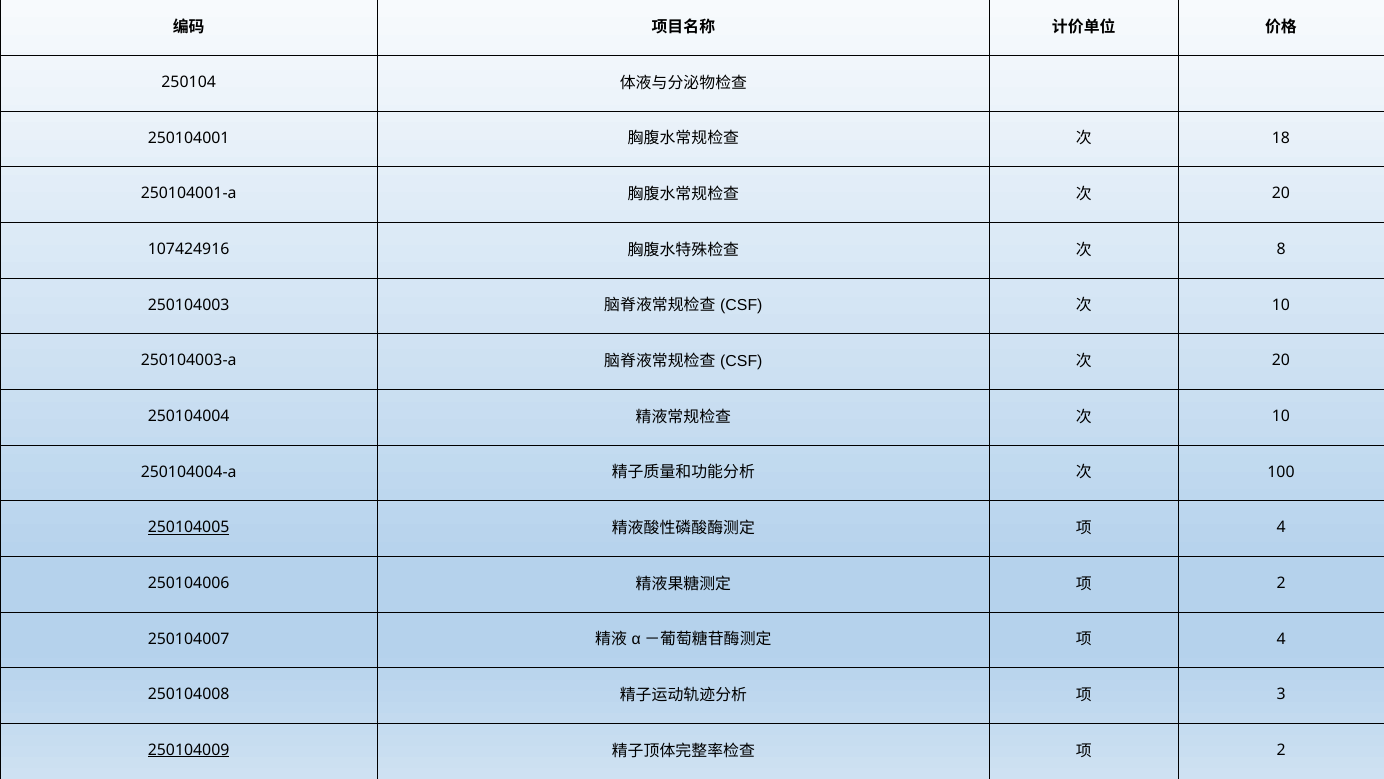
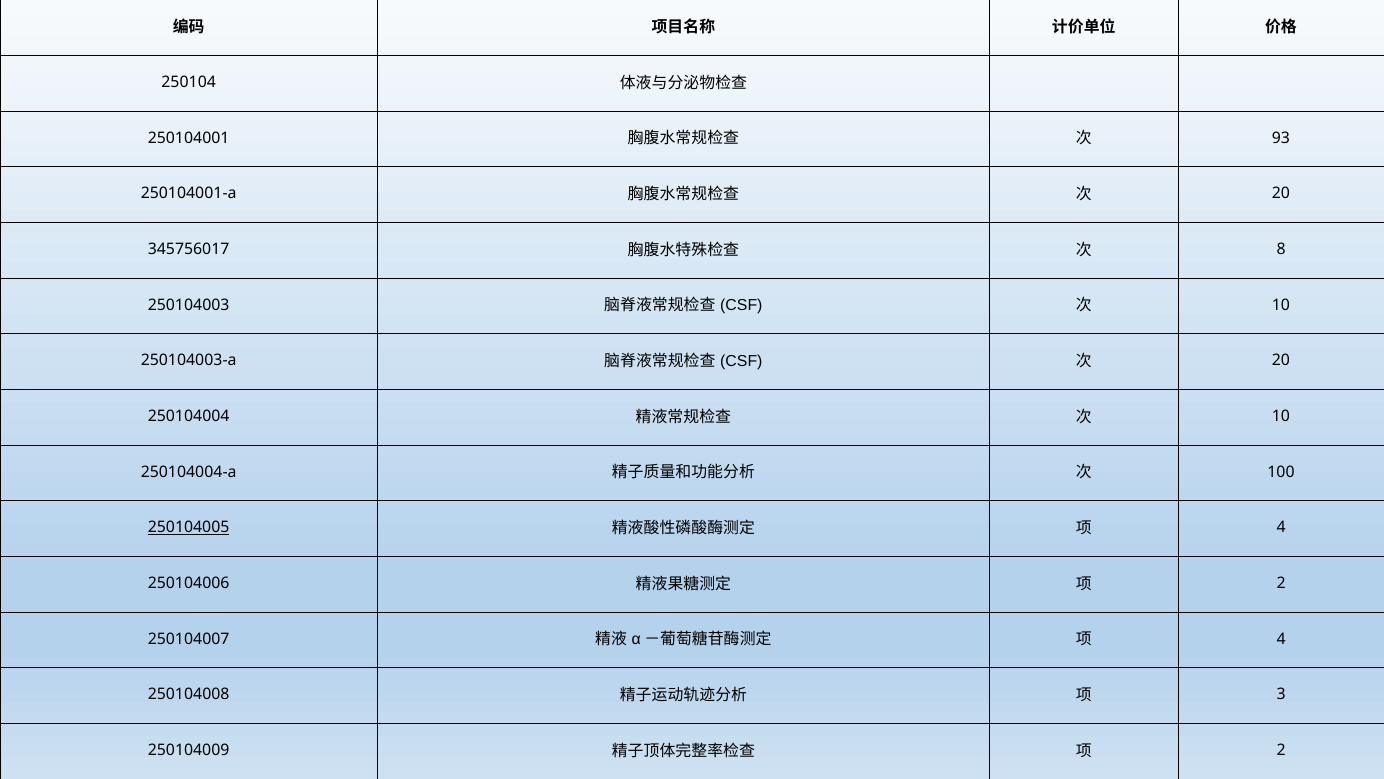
18: 18 -> 93 (1281, 138)
107424916: 107424916 -> 345756017 (189, 249)
250104009 underline: present -> none (189, 750)
